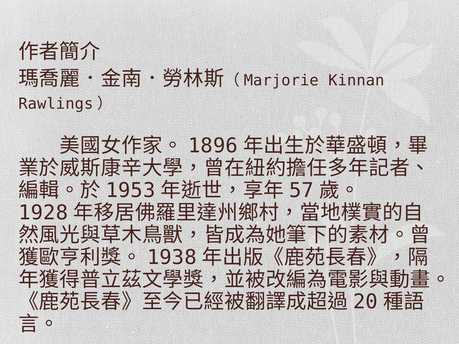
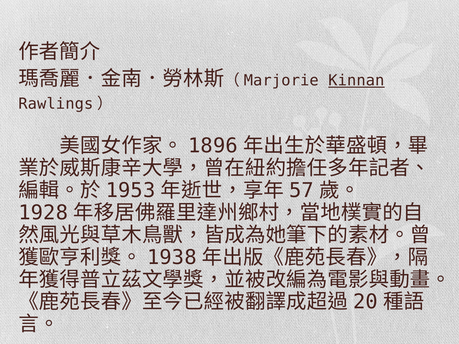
Kinnan underline: none -> present (356, 81)
